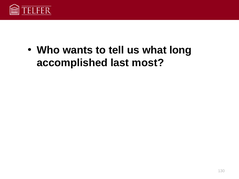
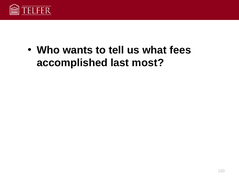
long: long -> fees (180, 50)
